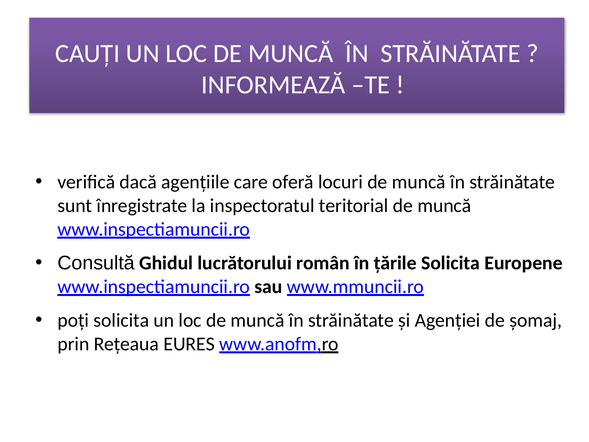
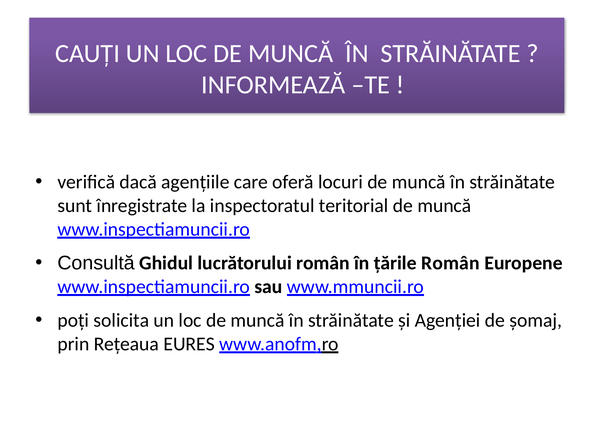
țările Solicita: Solicita -> Român (450, 263)
